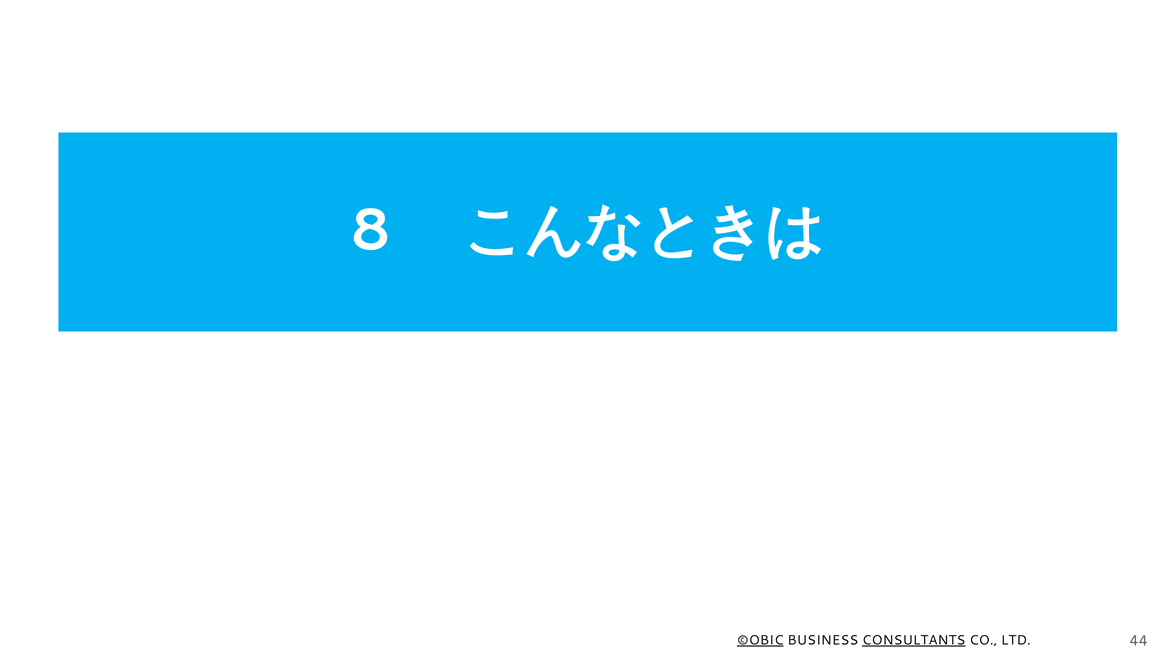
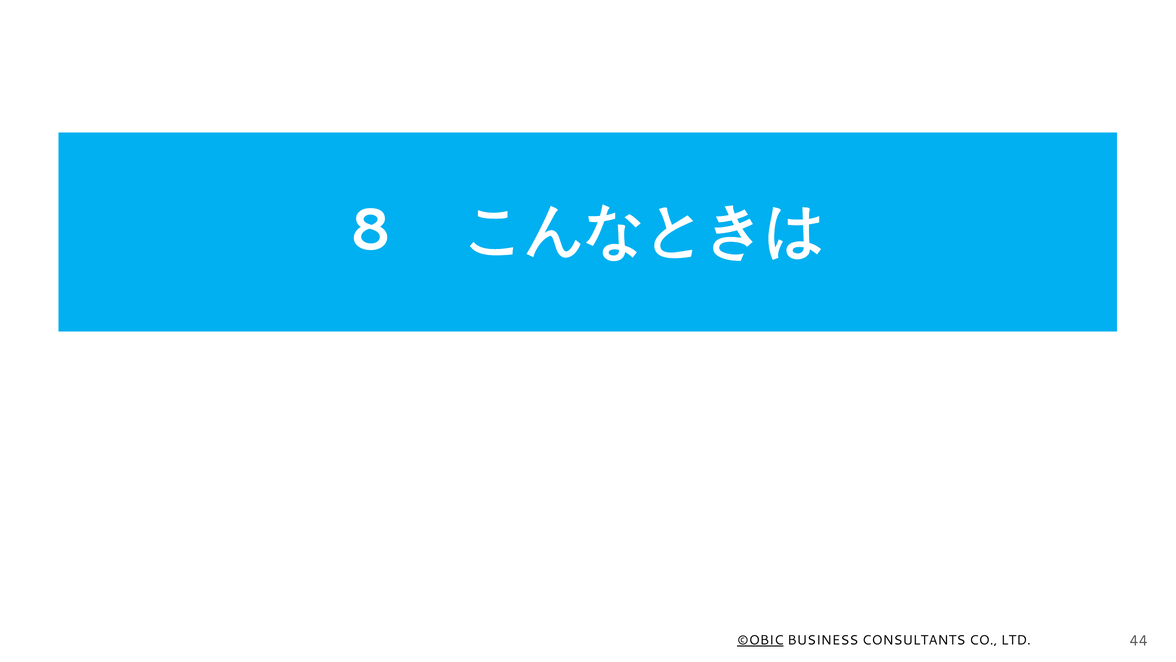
CONSULTANTS underline: present -> none (914, 640)
